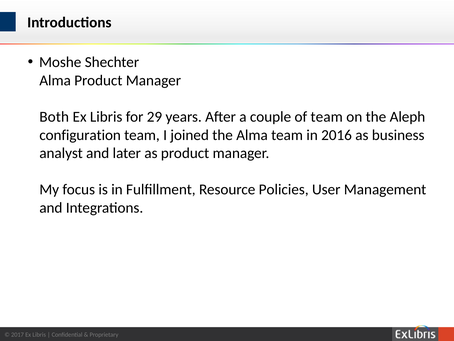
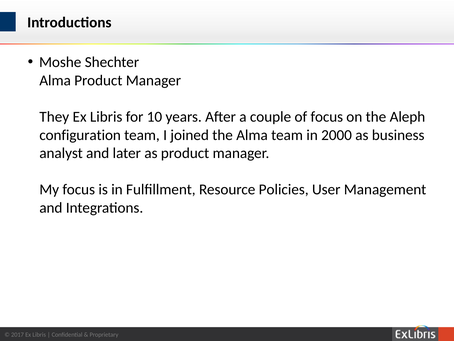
Both: Both -> They (54, 117)
29: 29 -> 10 (154, 117)
of team: team -> focus (327, 117)
2016: 2016 -> 2000 (337, 135)
